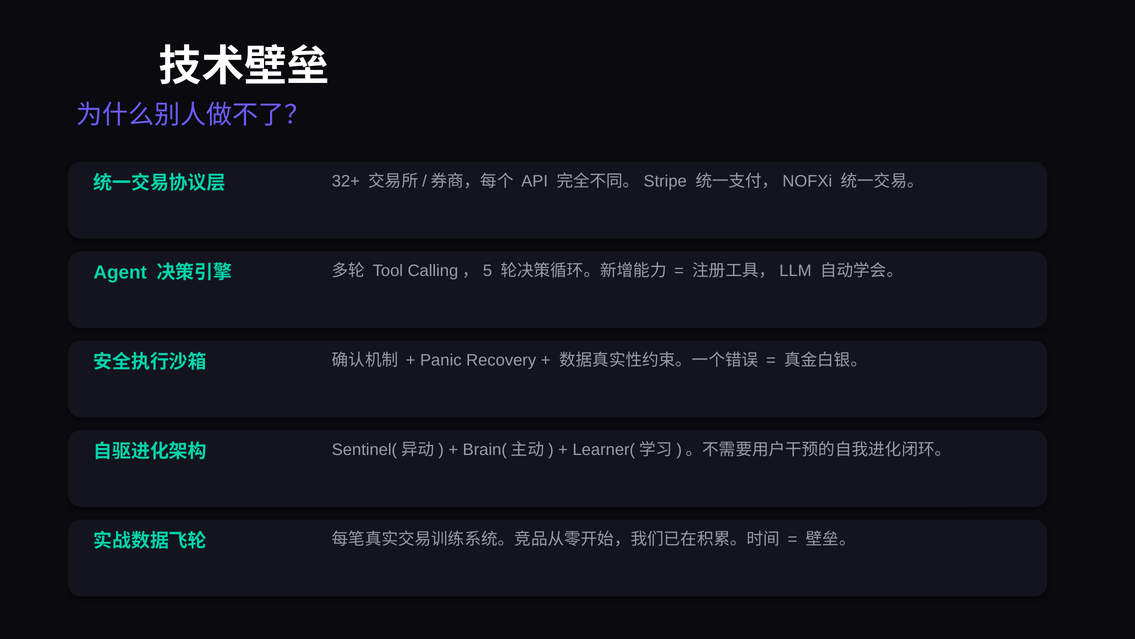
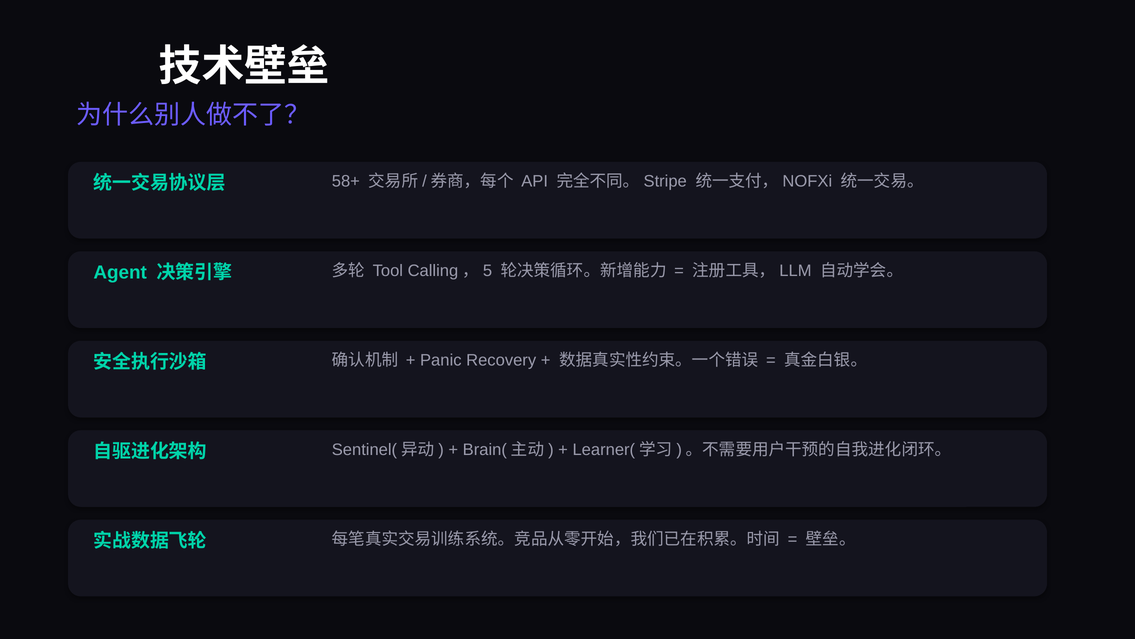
32+: 32+ -> 58+ (346, 181)
